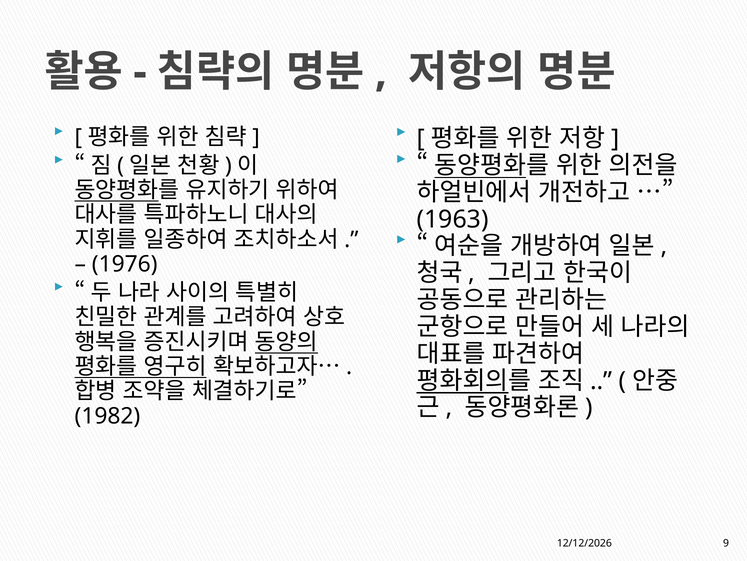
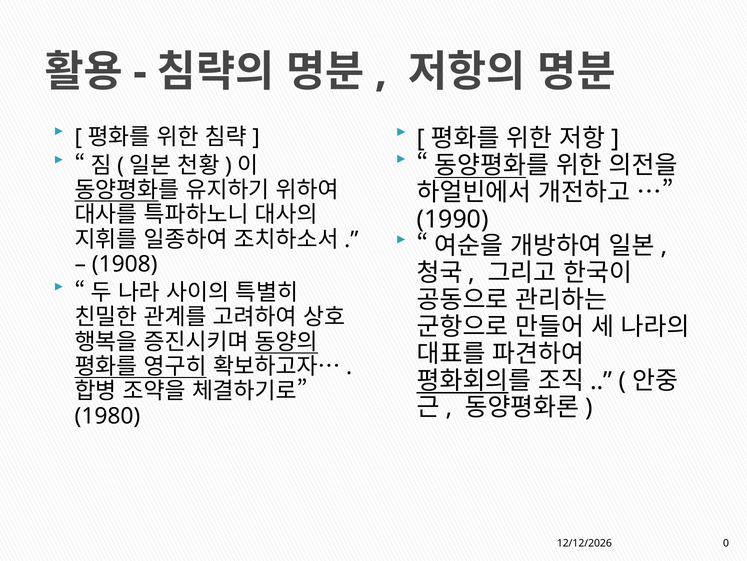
1963: 1963 -> 1990 (453, 219)
1976: 1976 -> 1908 (125, 264)
1982: 1982 -> 1980 (107, 415)
9: 9 -> 0 (726, 543)
